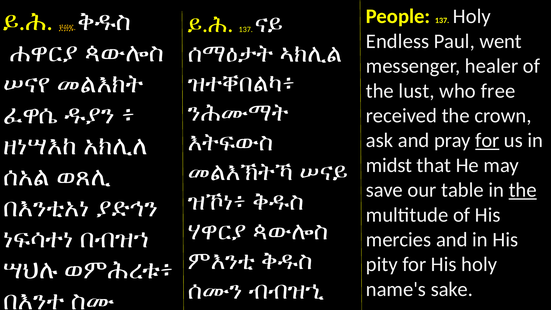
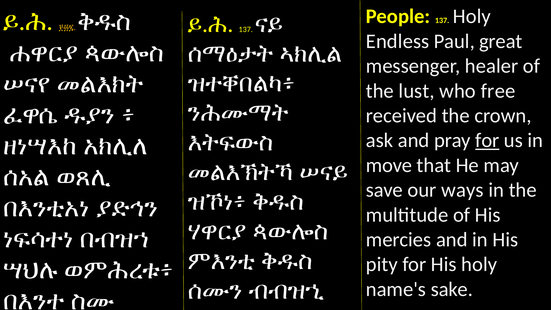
went: went -> great (501, 41)
midst: midst -> move (389, 165)
table: table -> ways (462, 190)
the underline: present -> none (523, 190)
